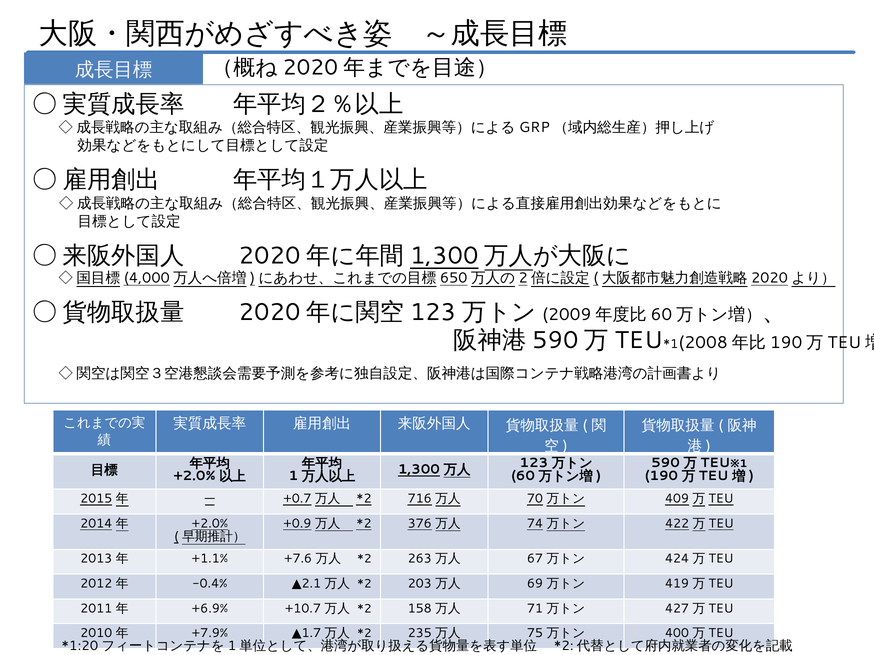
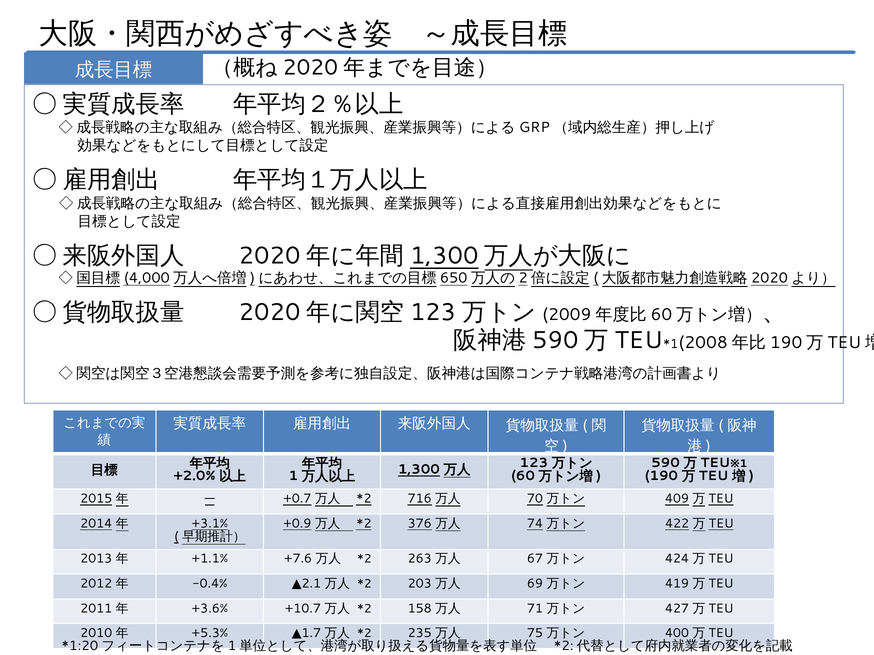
+2.0%: +2.0% -> +3.1% (210, 524)
+6.9%: +6.9% -> +3.6% (210, 609)
+7.9%: +7.9% -> +5.3% (210, 634)
